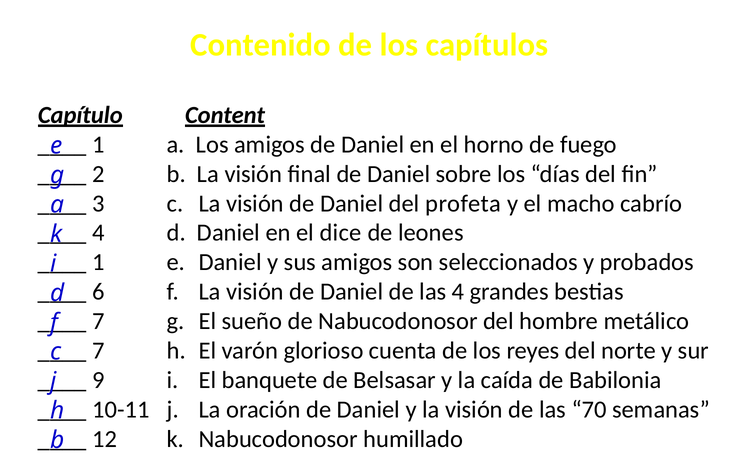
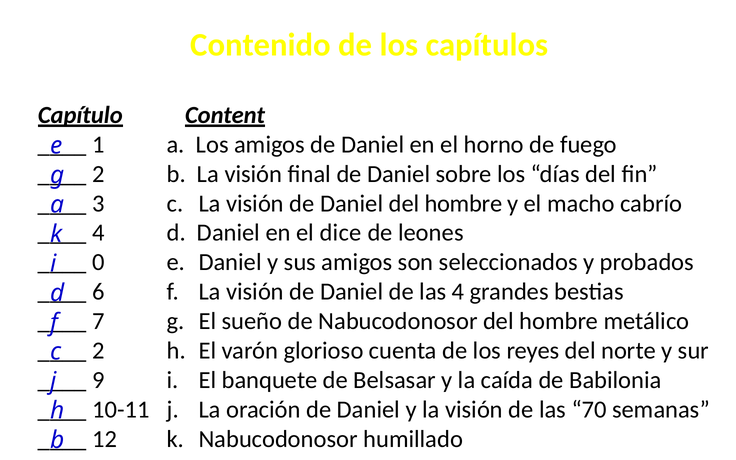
Daniel del profeta: profeta -> hombre (463, 203)
1: 1 -> 0 (98, 262)
7: 7 -> 2 (98, 351)
